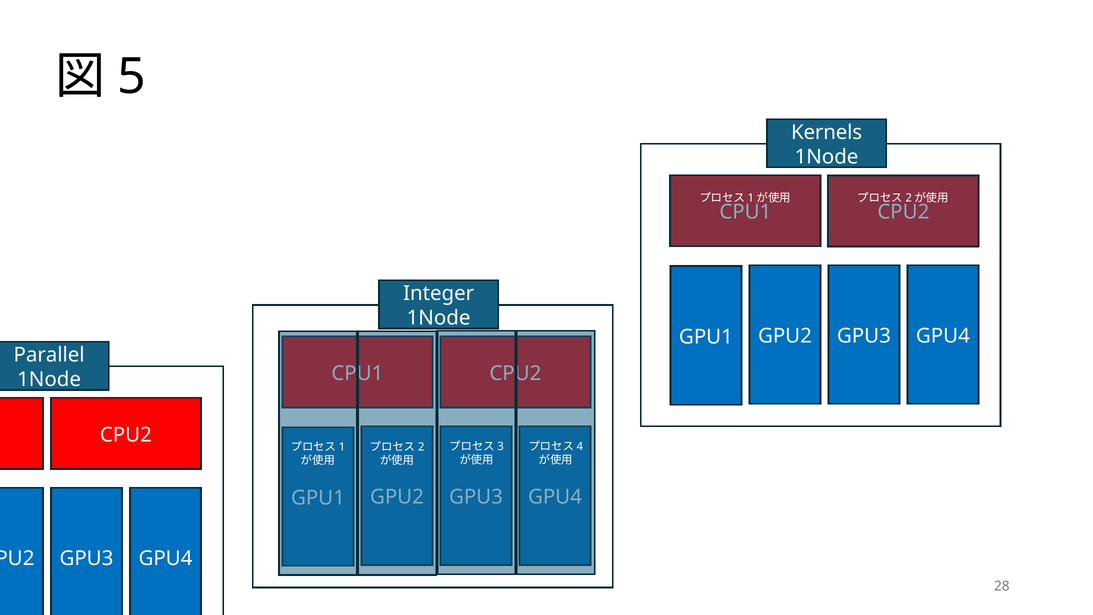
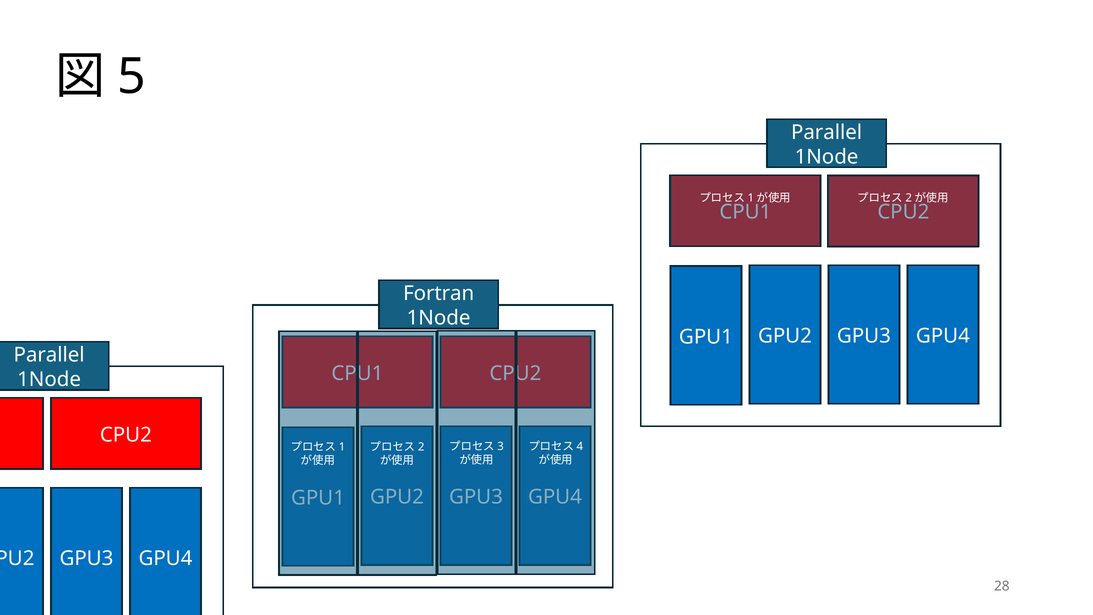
Kernels: Kernels -> Parallel (827, 132)
Integer: Integer -> Fortran (439, 293)
